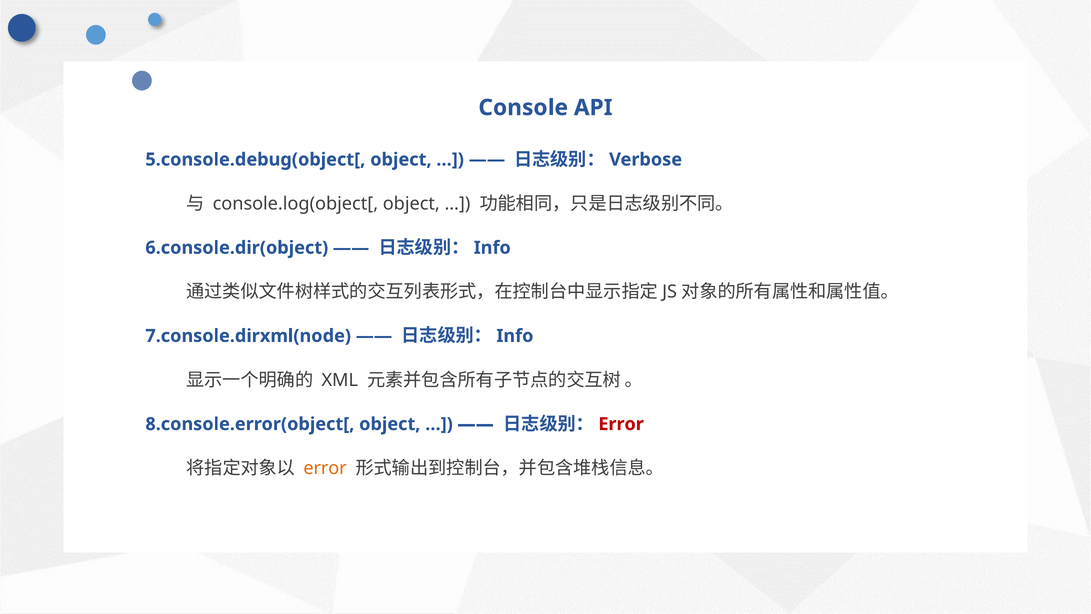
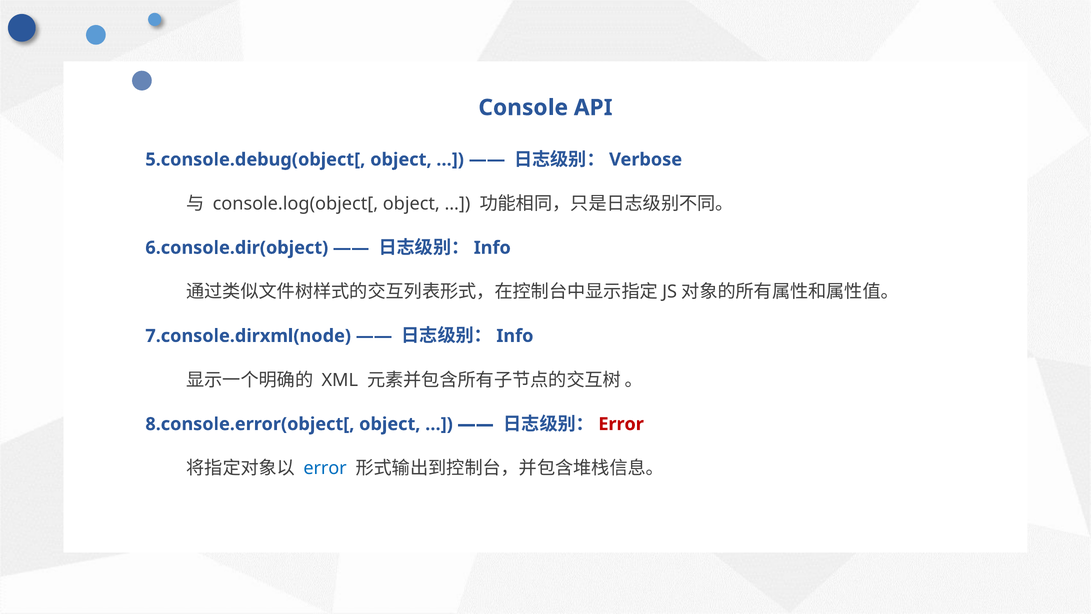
error colour: orange -> blue (325, 468)
